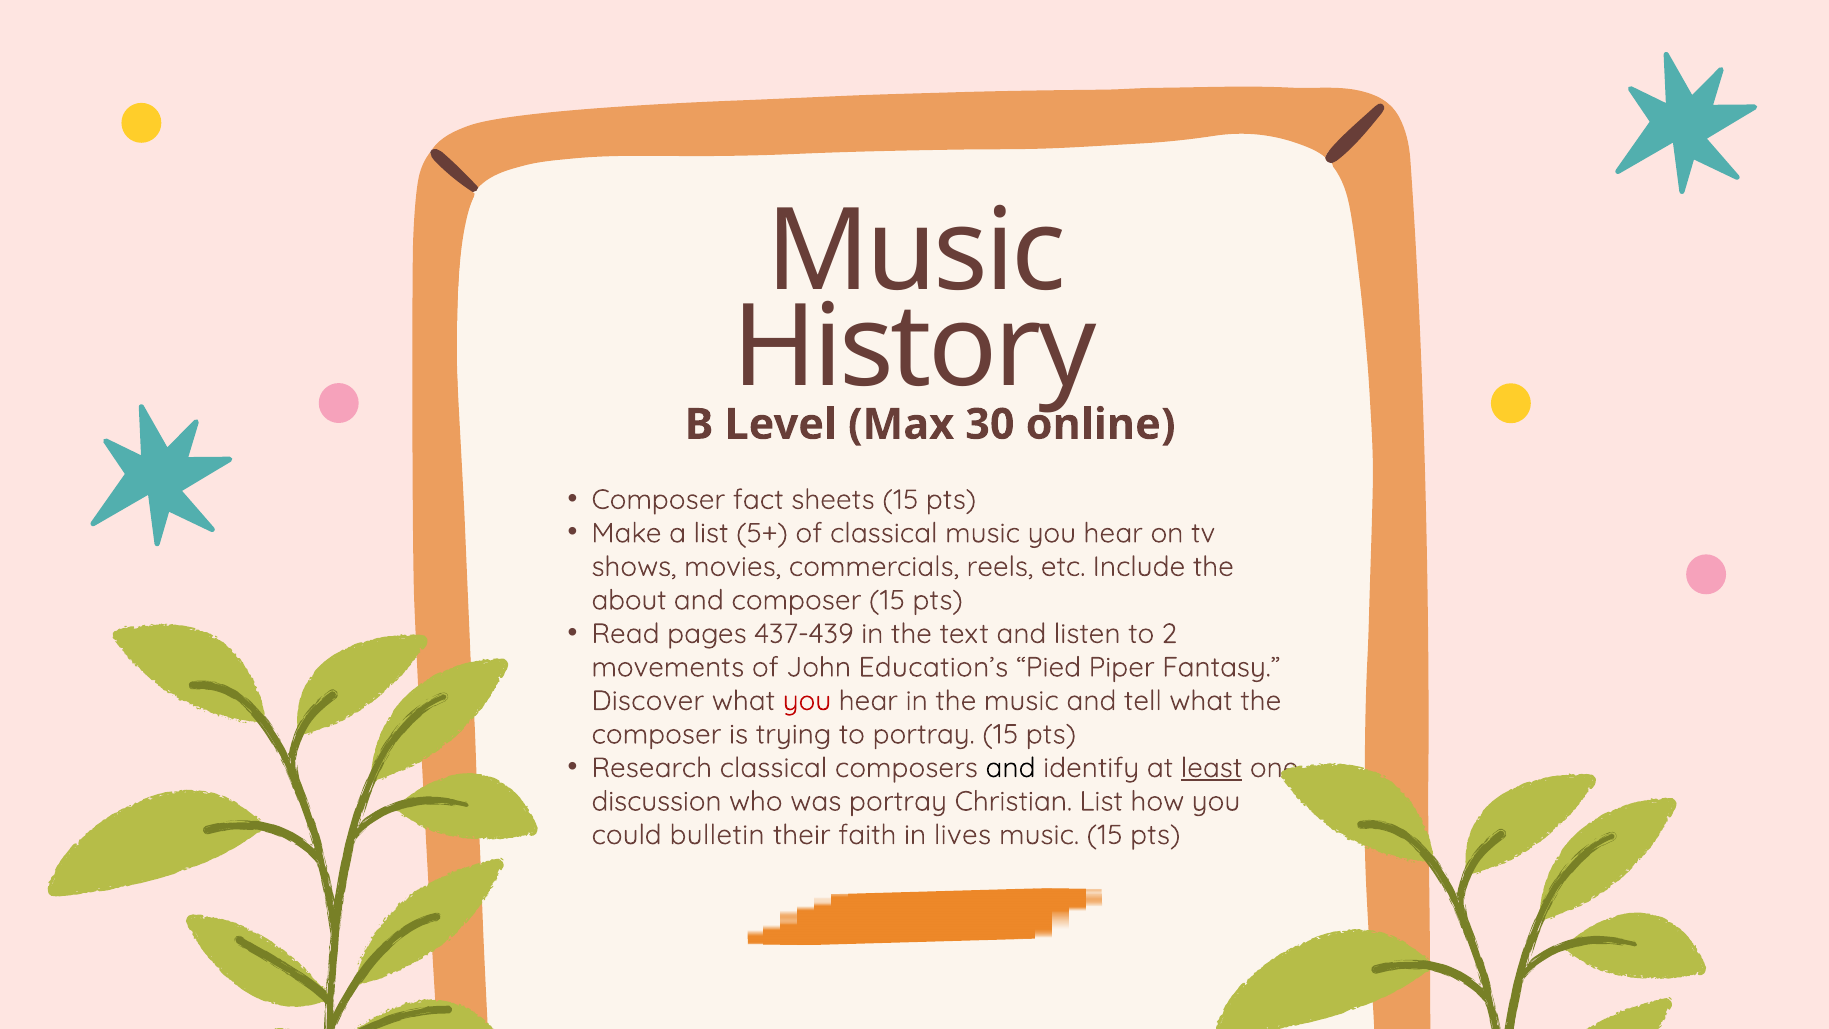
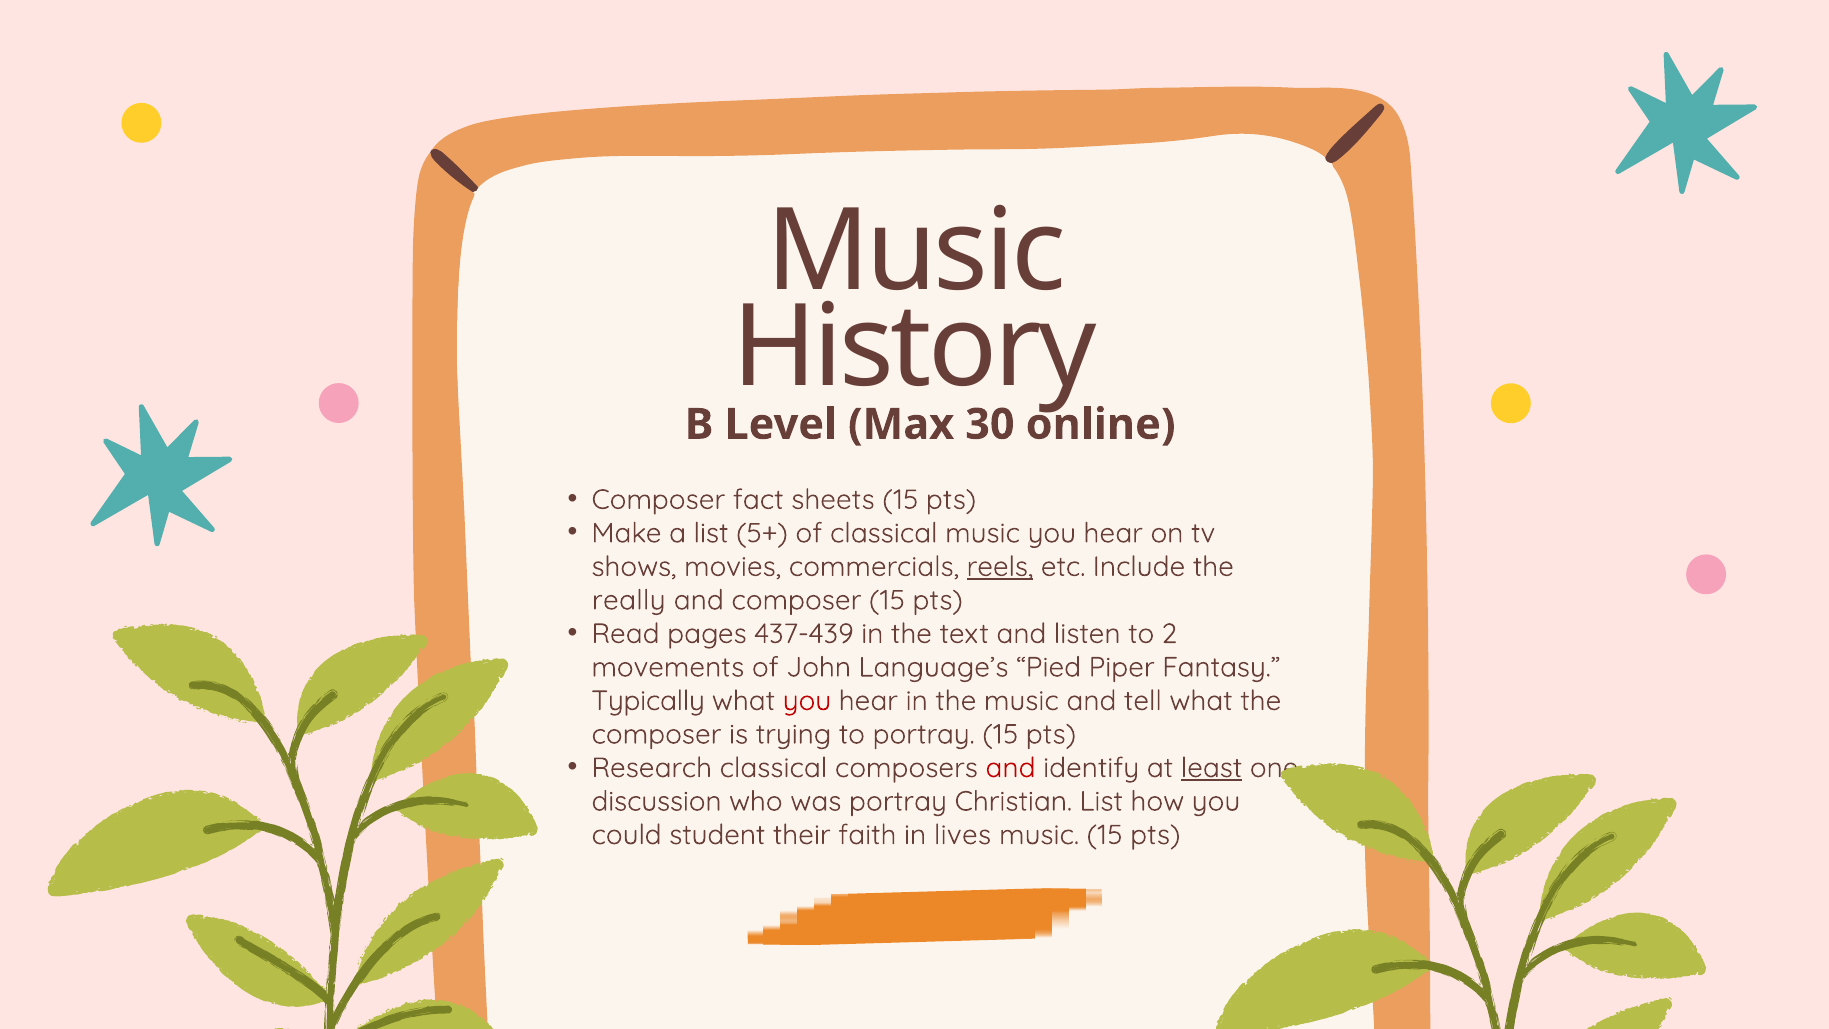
reels underline: none -> present (1000, 567)
about: about -> really (629, 600)
Education’s: Education’s -> Language’s (934, 667)
Discover: Discover -> Typically (648, 701)
and colour: black -> red (1011, 768)
bulletin: bulletin -> student (717, 835)
